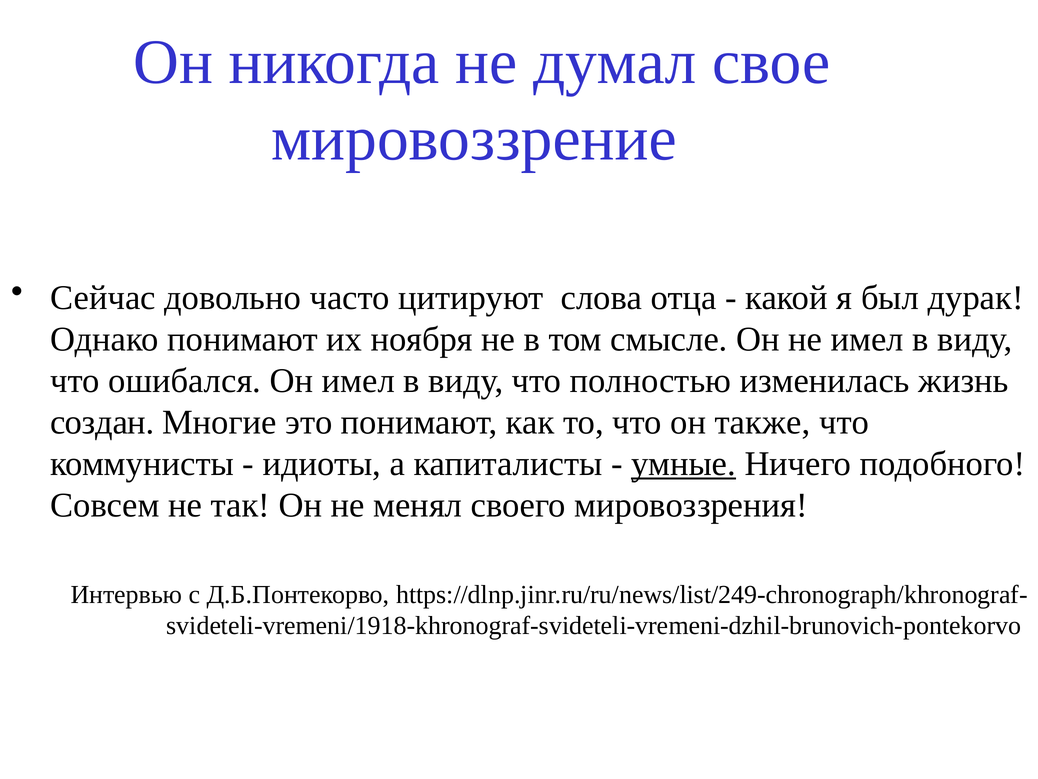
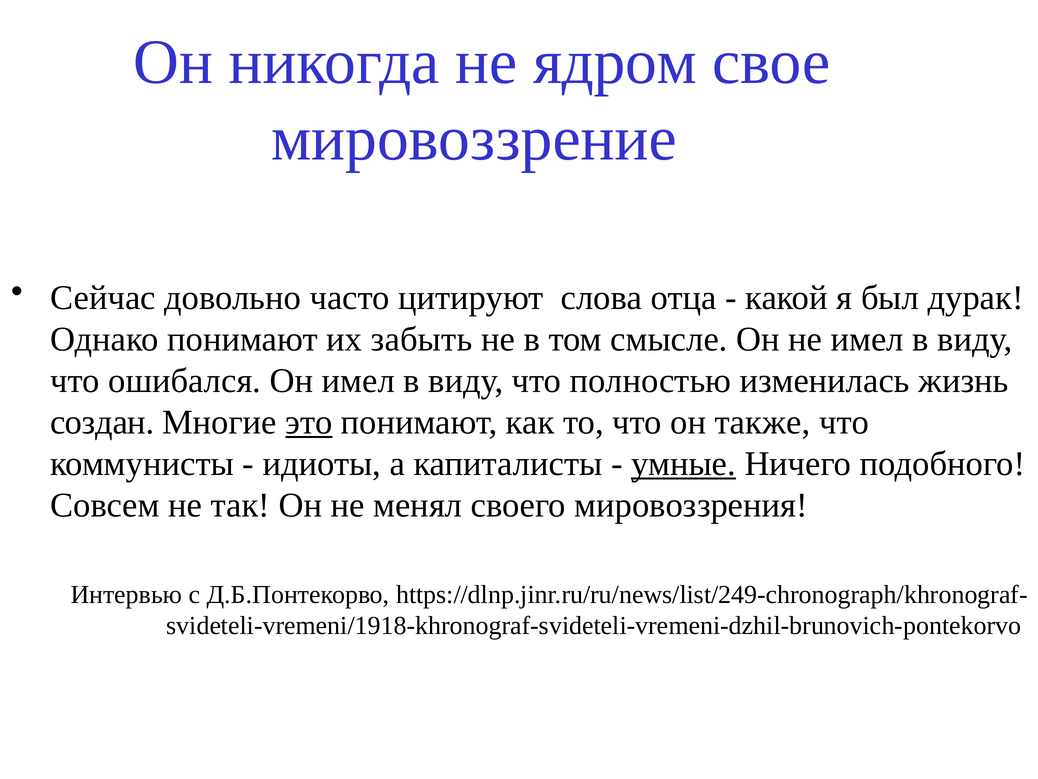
думал: думал -> ядром (615, 62)
ноября: ноября -> забыть (422, 339)
это underline: none -> present (309, 422)
